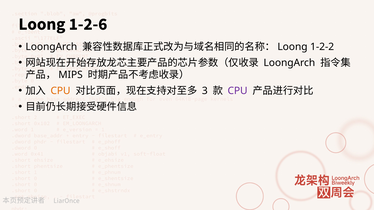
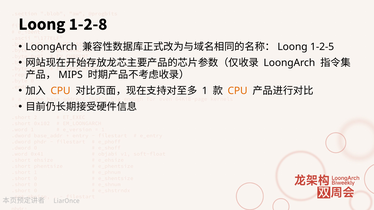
1-2-6: 1-2-6 -> 1-2-8 (88, 24)
1-2-2: 1-2-2 -> 1-2-5 (322, 47)
3: 3 -> 1 (205, 91)
CPU colour: purple -> orange (238, 91)
